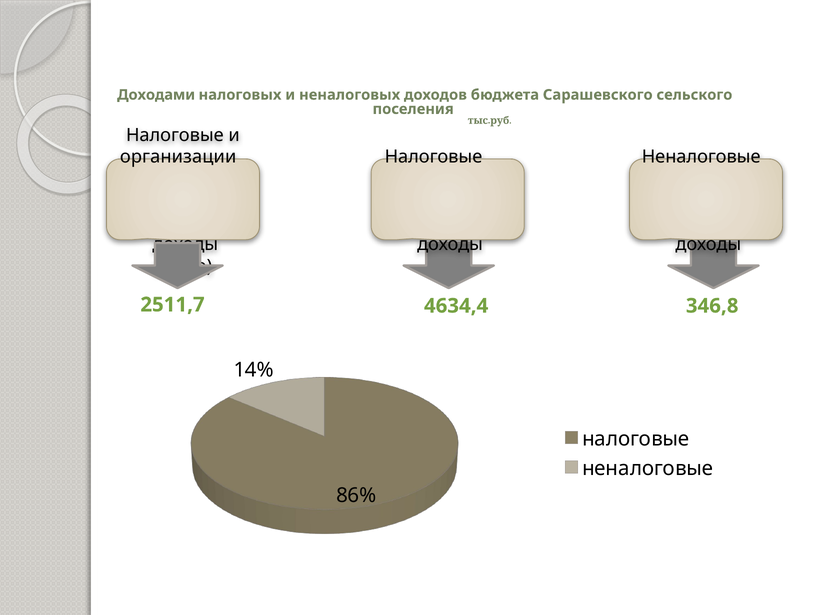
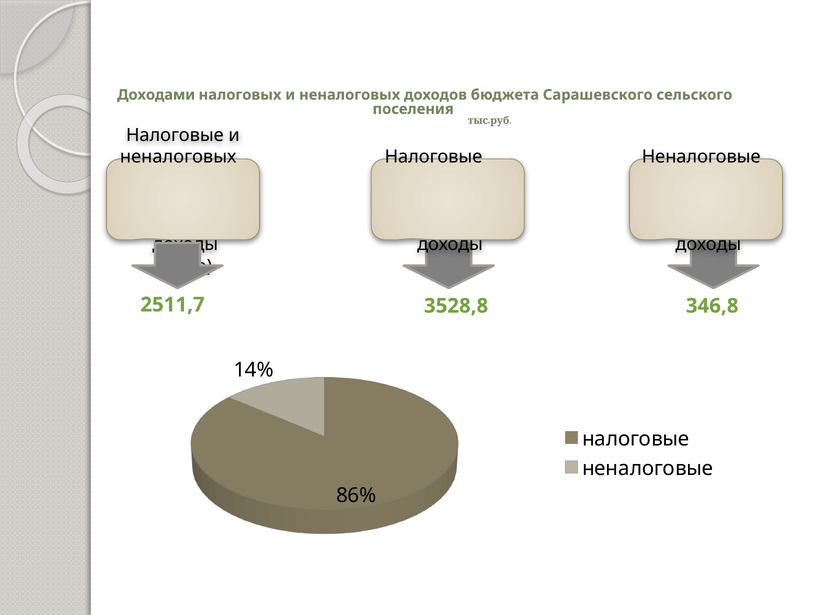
организации: организации -> неналоговых (178, 157)
4634,4: 4634,4 -> 3528,8 (456, 306)
